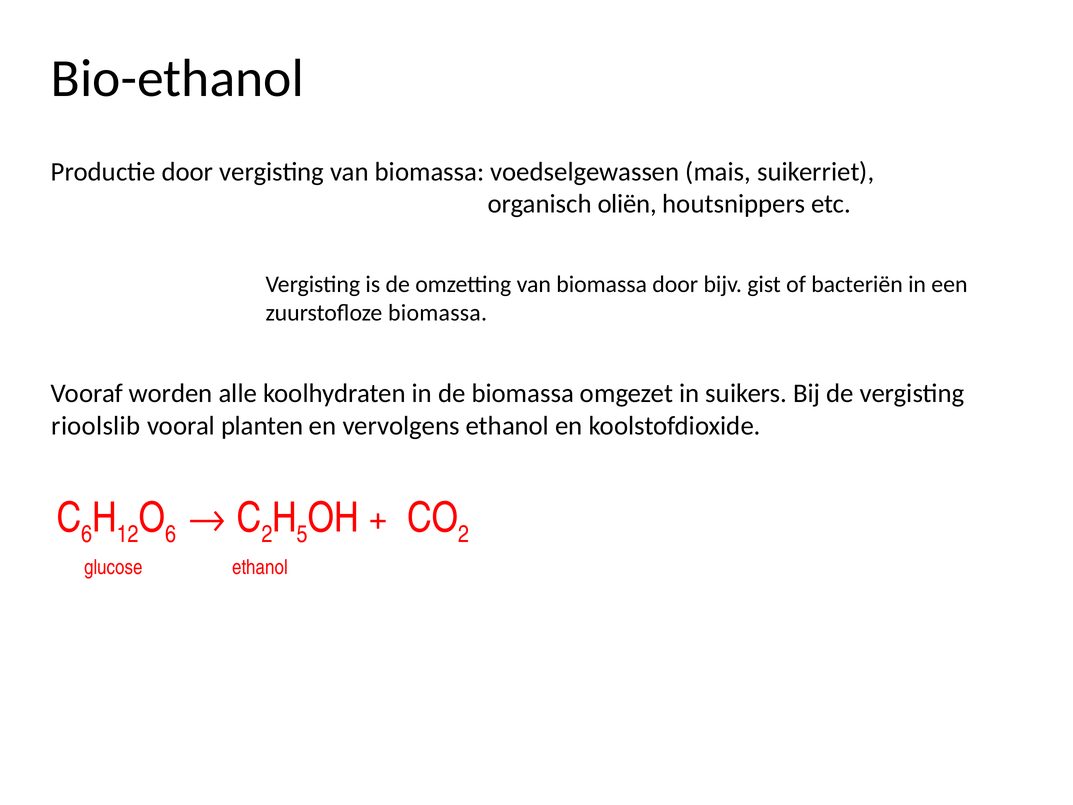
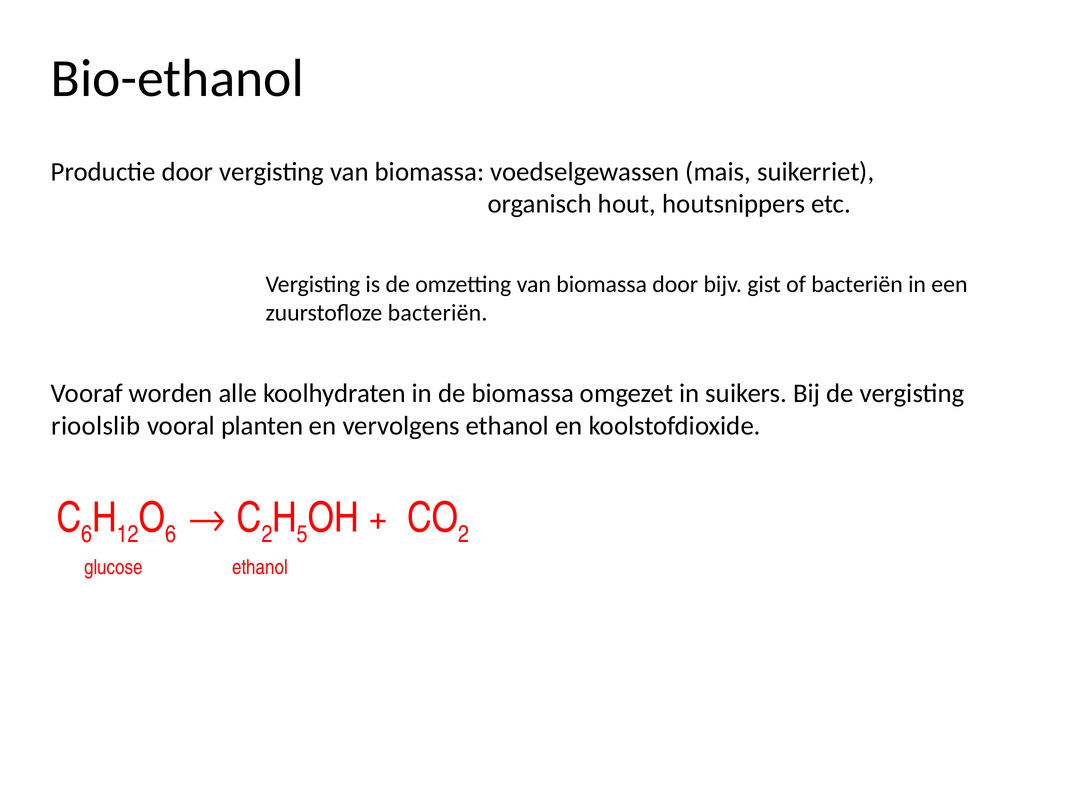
oliën: oliën -> hout (627, 204)
zuurstofloze biomassa: biomassa -> bacteriën (438, 313)
